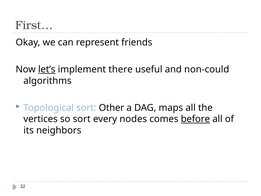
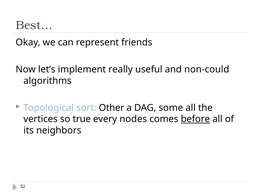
First…: First… -> Best… (34, 25)
let’s underline: present -> none (47, 69)
there: there -> really (121, 69)
maps: maps -> some (171, 108)
so sort: sort -> true (82, 119)
